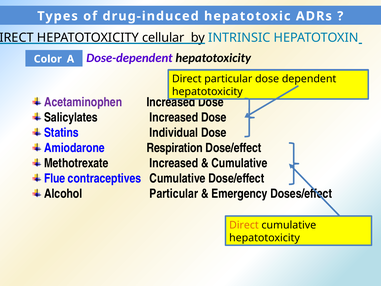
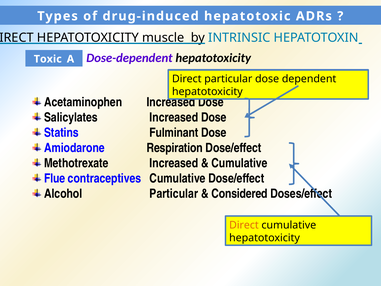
cellular: cellular -> muscle (163, 38)
Color: Color -> Toxic (48, 59)
Acetaminophen colour: purple -> black (83, 102)
Individual: Individual -> Fulminant (174, 132)
Emergency: Emergency -> Considered (239, 193)
